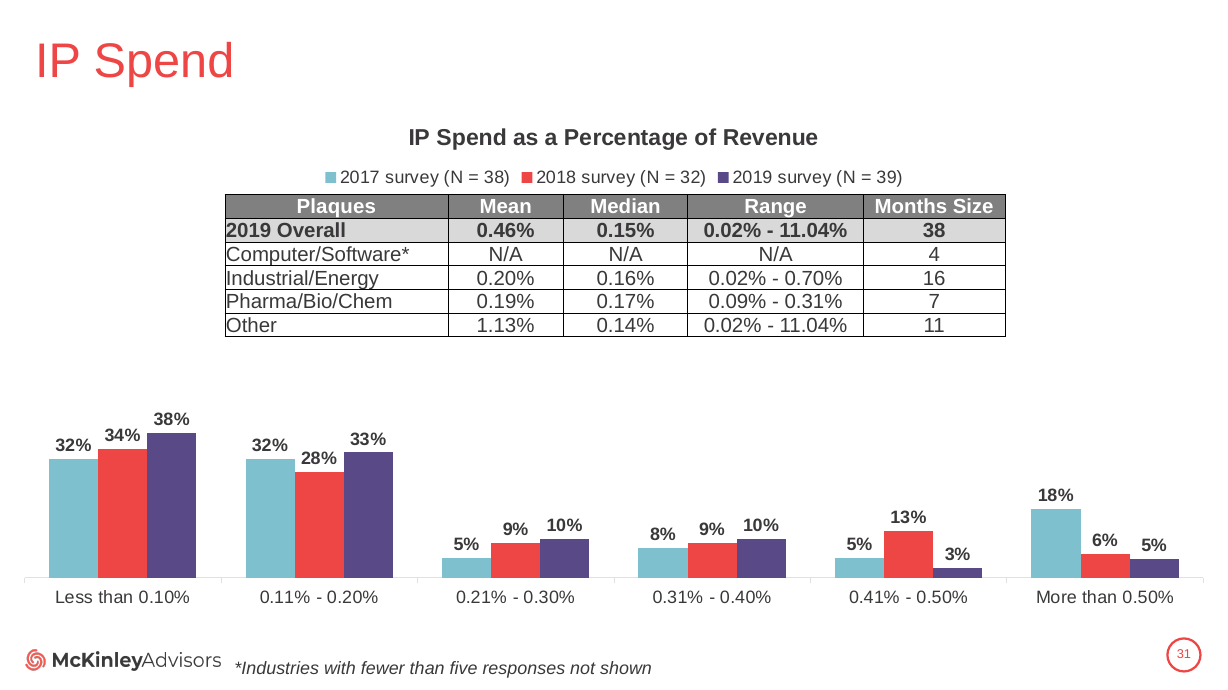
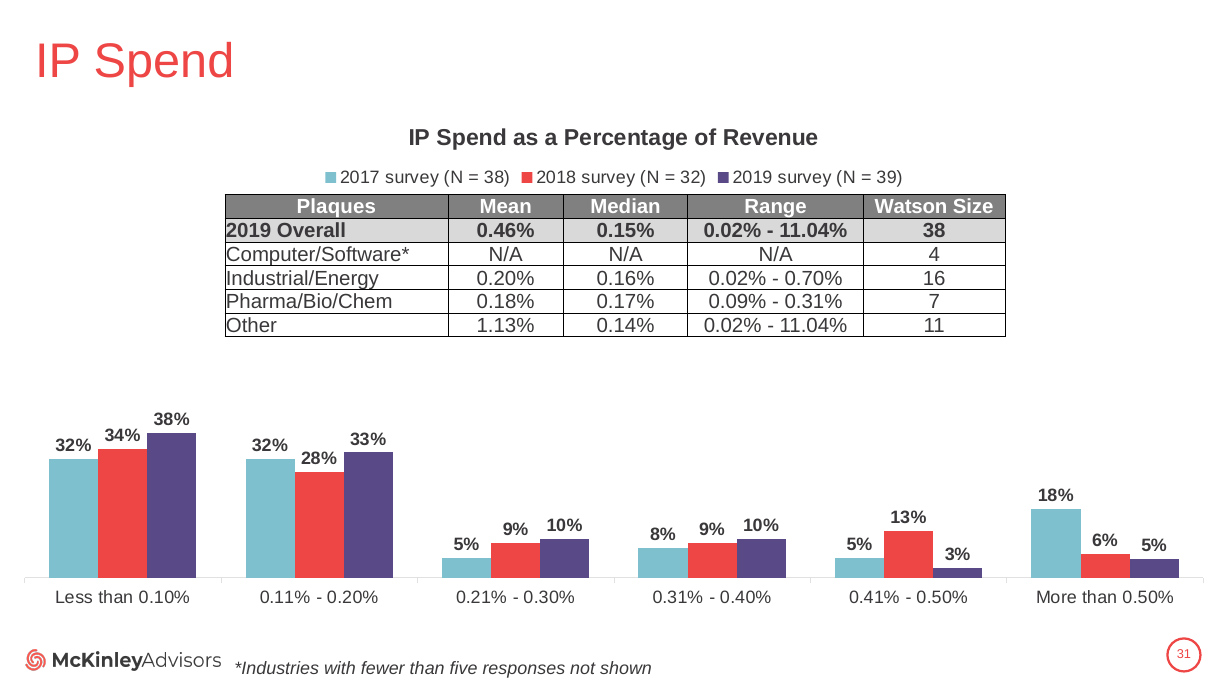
Months: Months -> Watson (911, 207)
0.19%: 0.19% -> 0.18% (506, 302)
